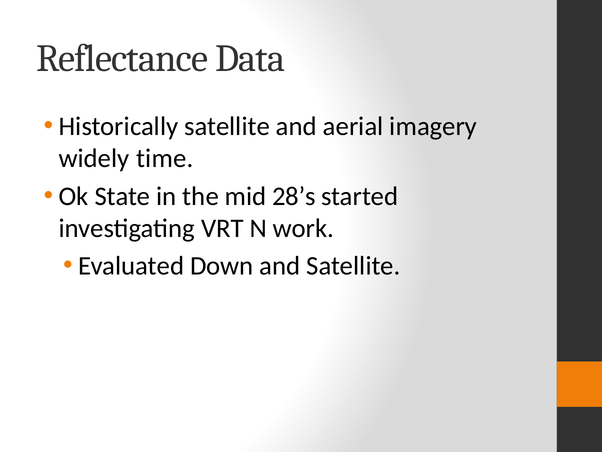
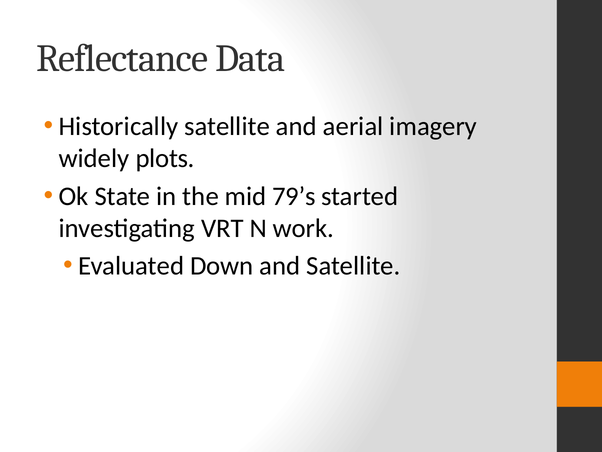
time: time -> plots (165, 158)
28’s: 28’s -> 79’s (294, 196)
